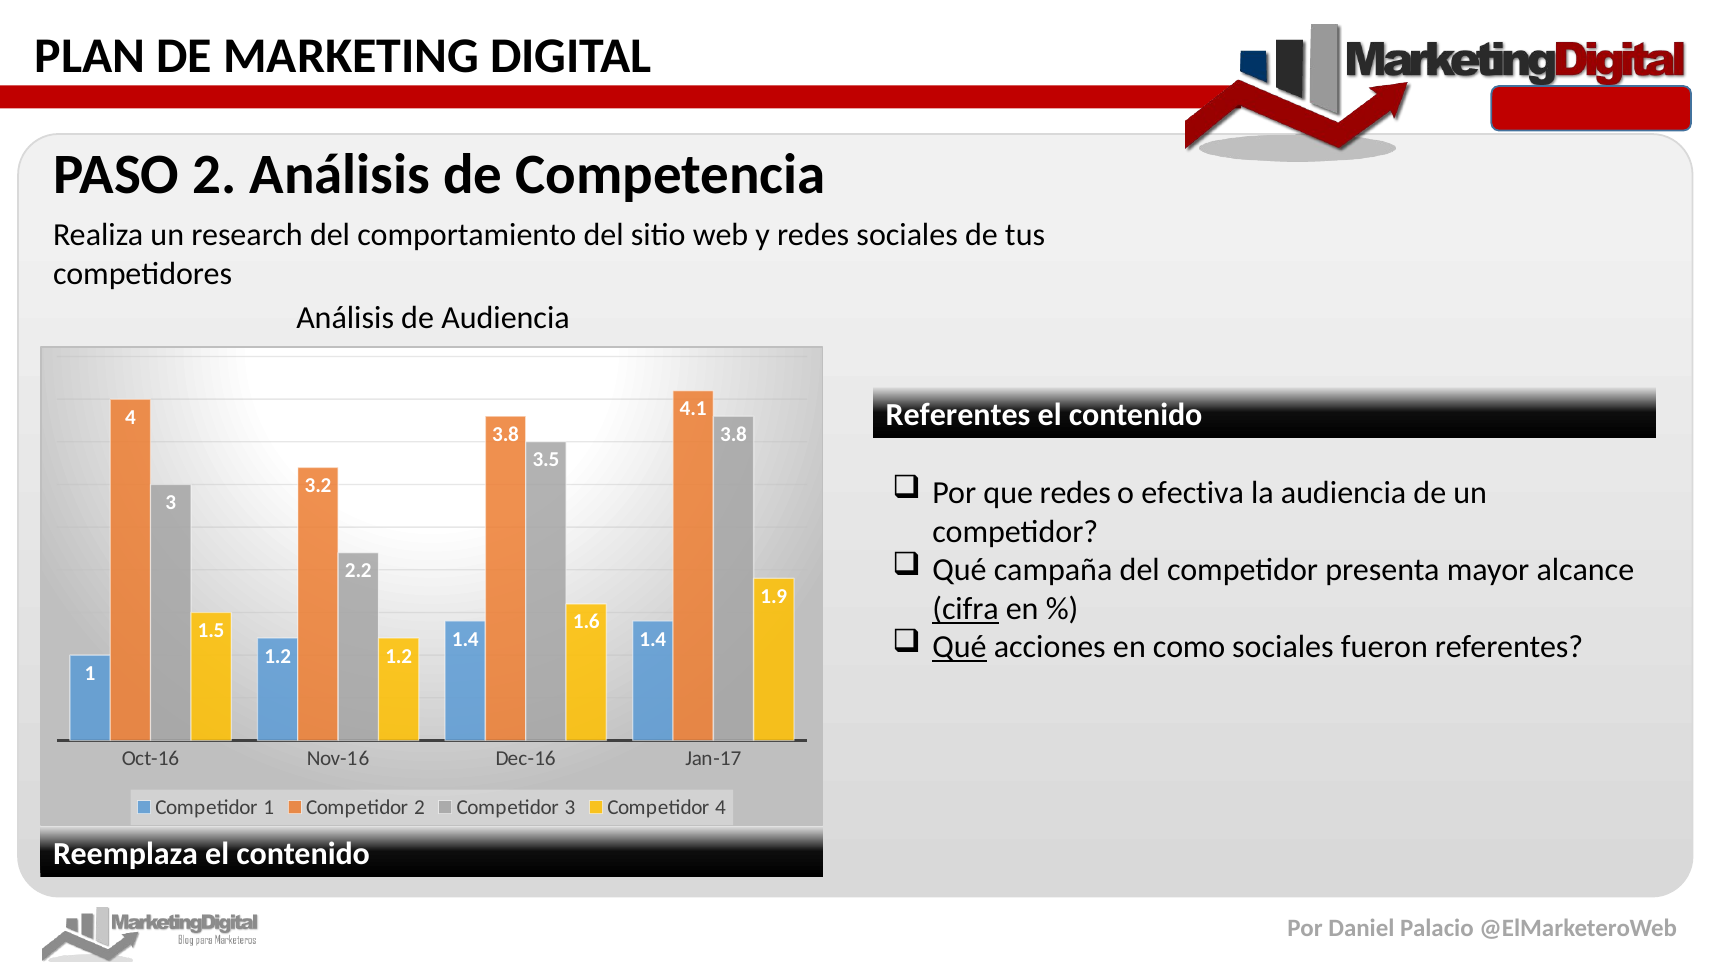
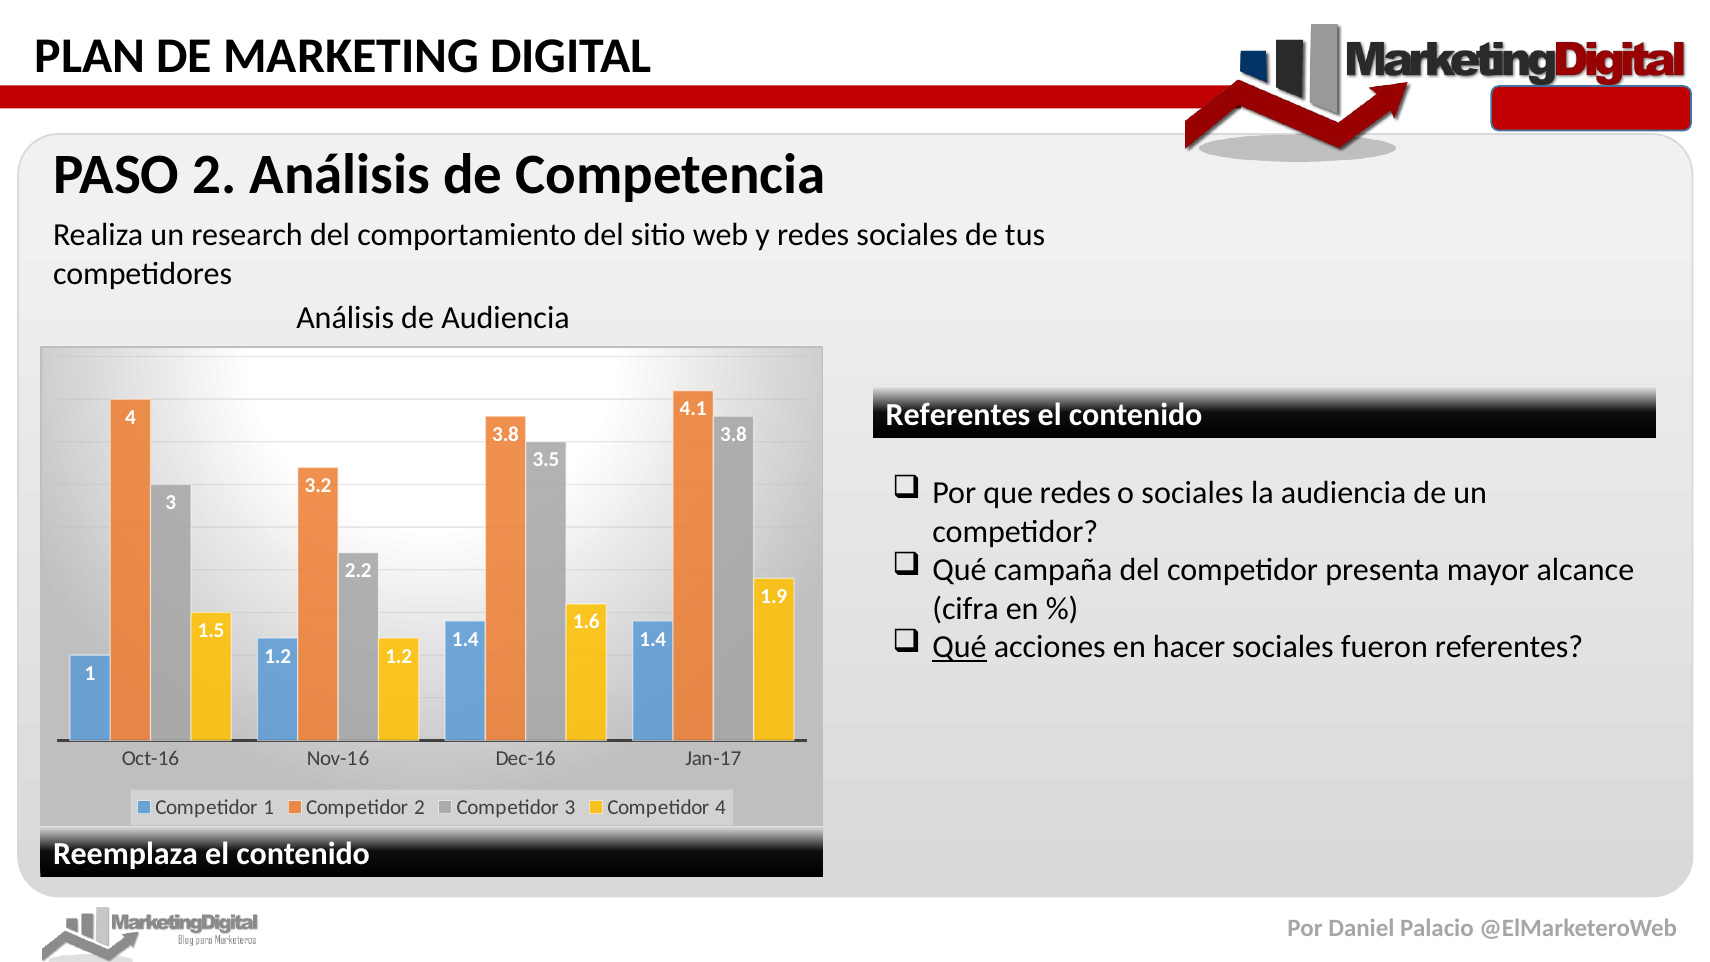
o efectiva: efectiva -> sociales (1193, 493)
cifra underline: present -> none (966, 609)
como: como -> hacer (1189, 647)
